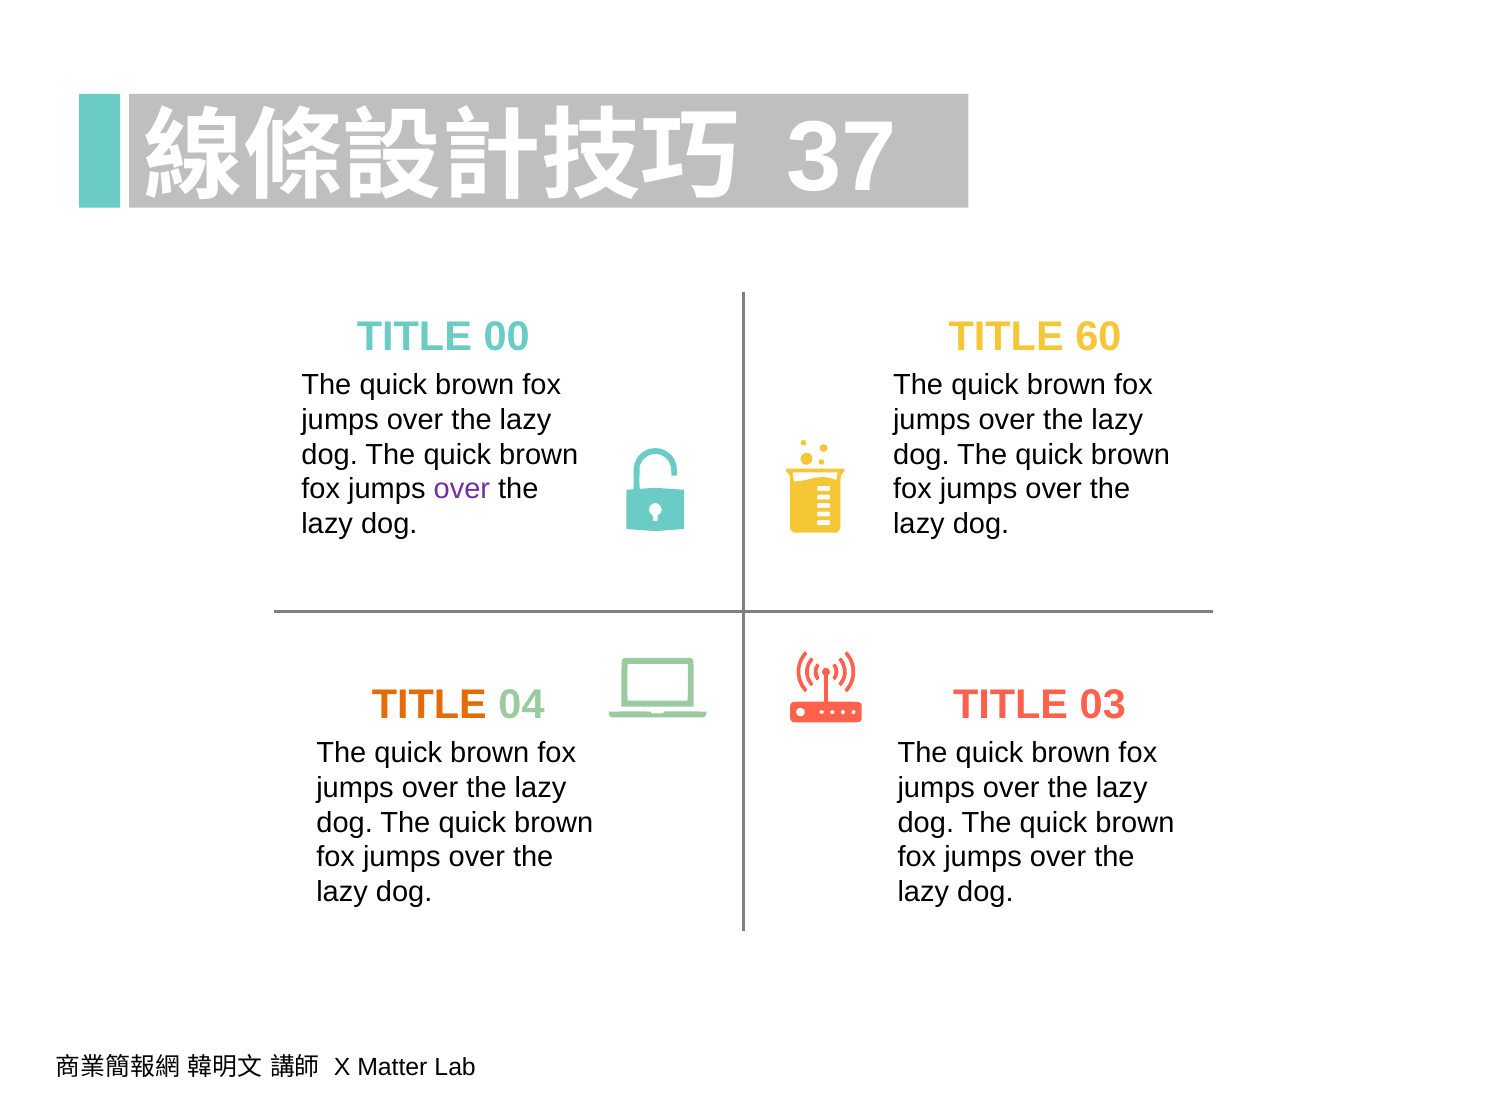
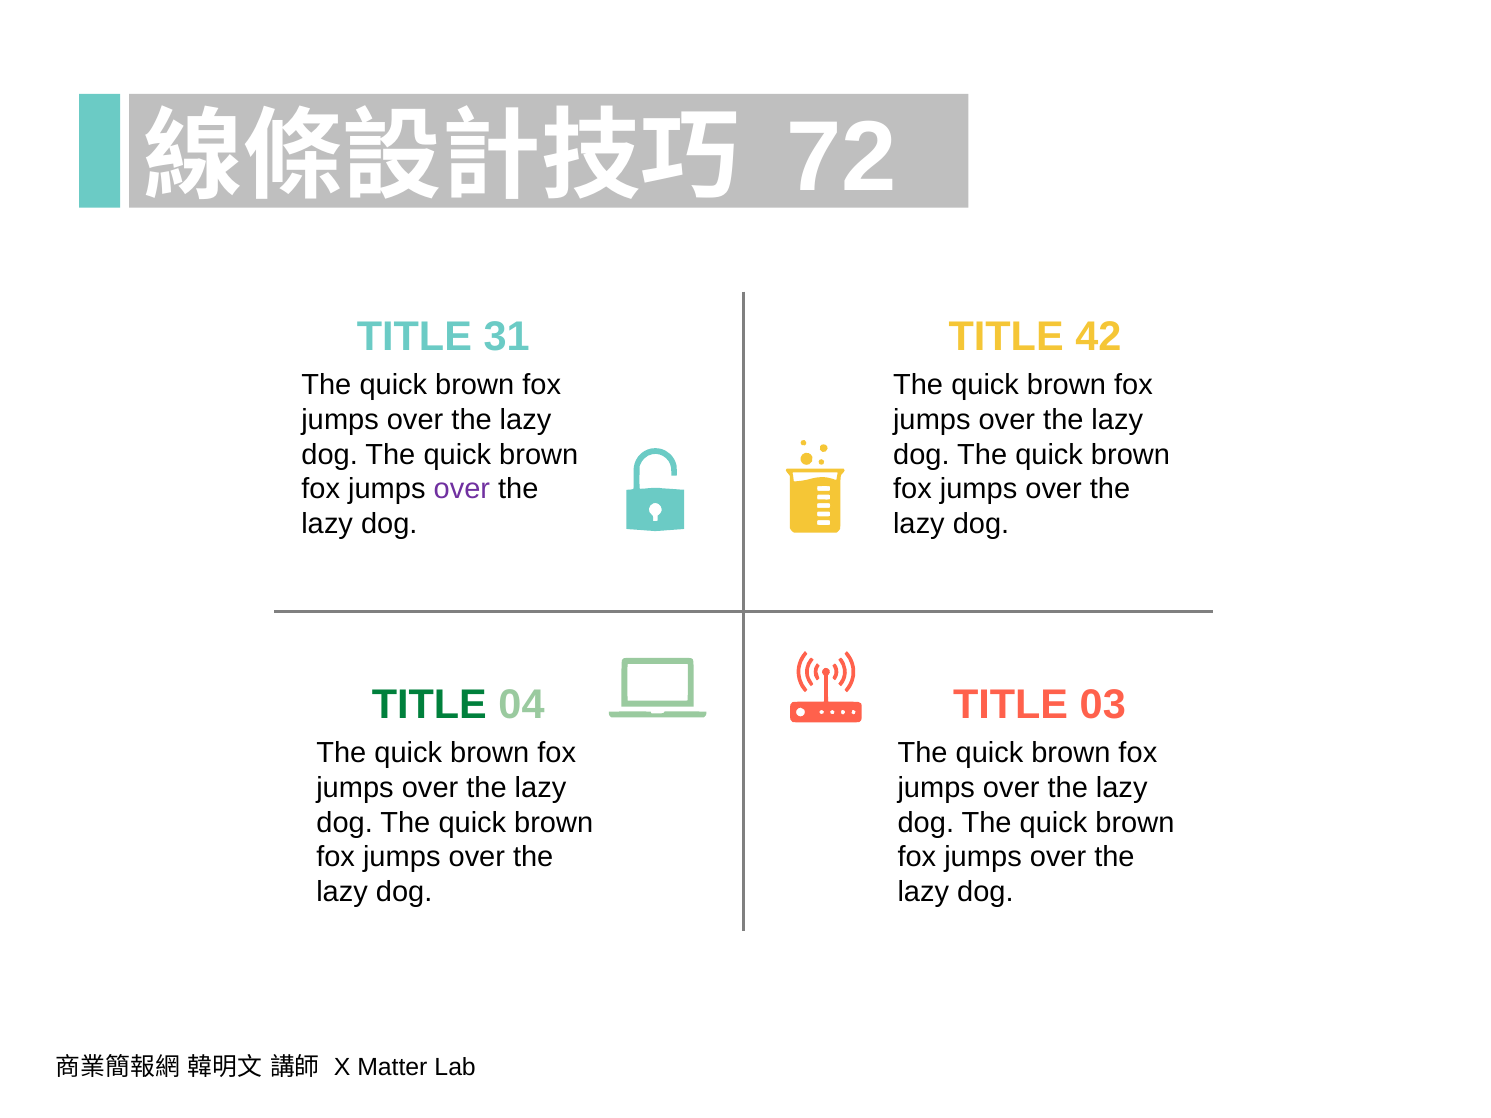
37: 37 -> 72 (842, 158)
00: 00 -> 31 (507, 336)
60: 60 -> 42 (1098, 336)
TITLE colour: orange -> green (429, 705)
